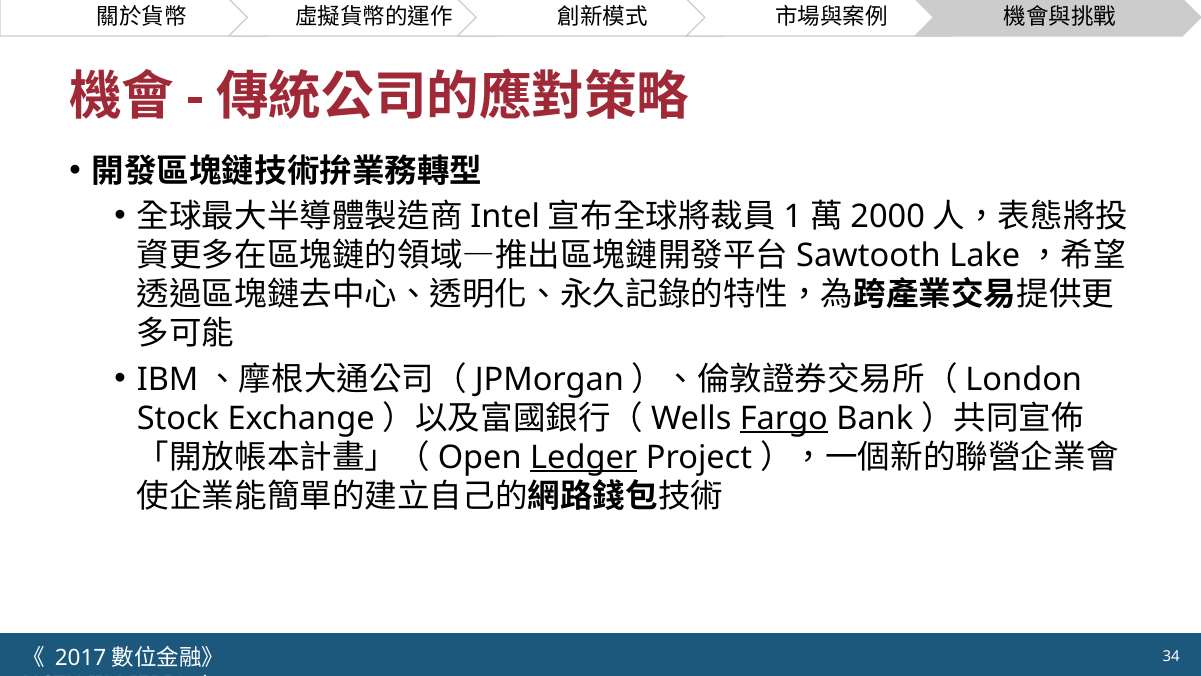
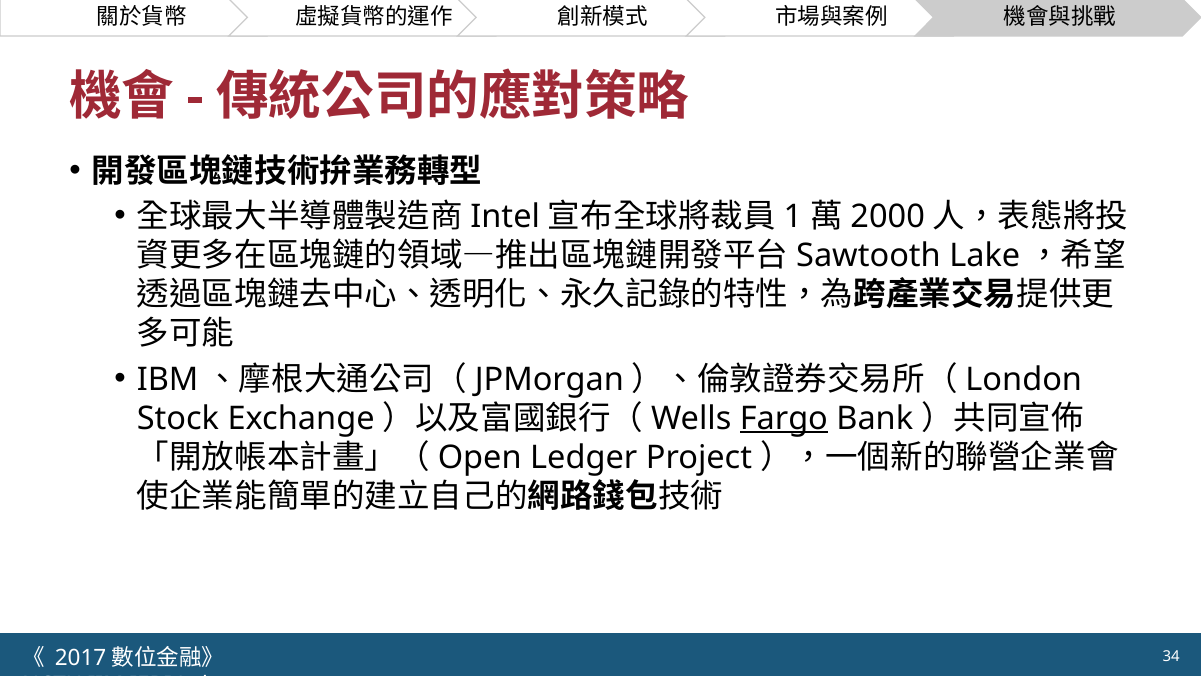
Ledger underline: present -> none (584, 457)
